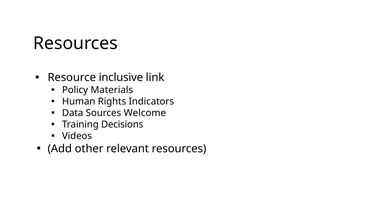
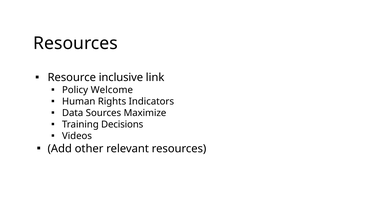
Materials: Materials -> Welcome (112, 90)
Welcome: Welcome -> Maximize (145, 113)
